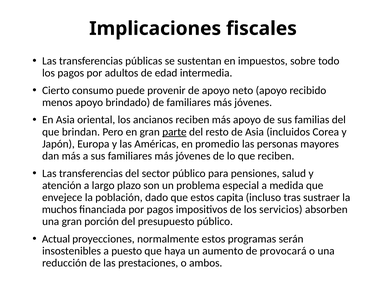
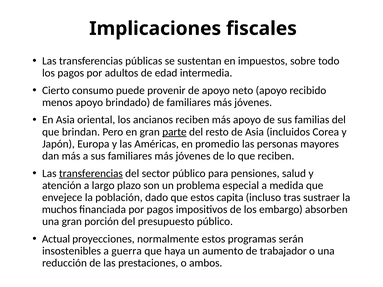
transferencias underline: none -> present (91, 173)
servicios: servicios -> embargo (281, 210)
puesto: puesto -> guerra (127, 251)
provocará: provocará -> trabajador (283, 251)
